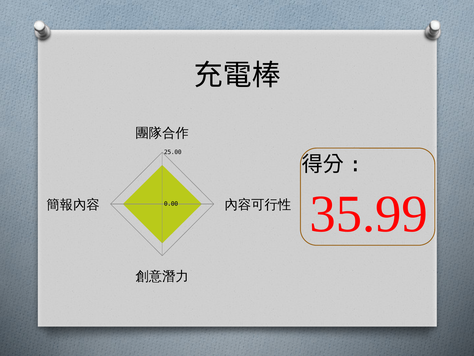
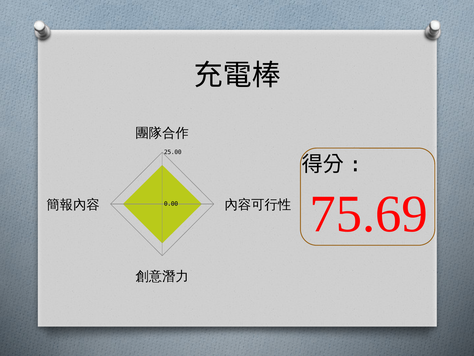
35.99: 35.99 -> 75.69 (369, 214)
